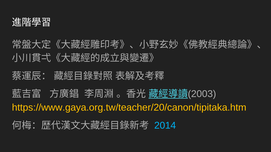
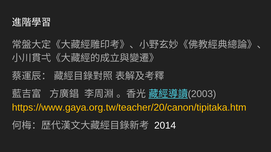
2014 colour: light blue -> white (165, 126)
